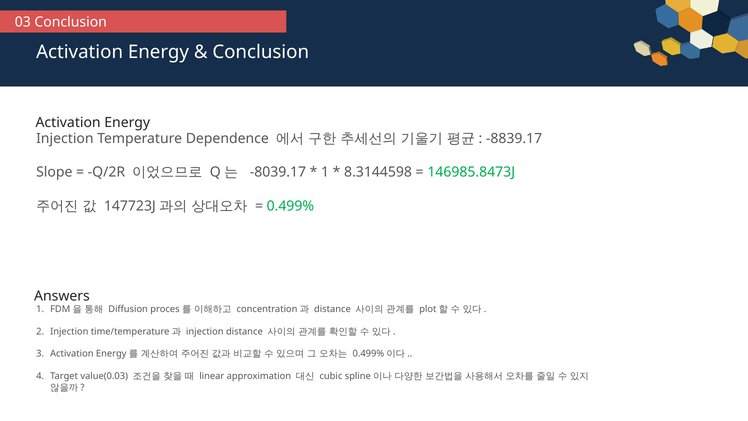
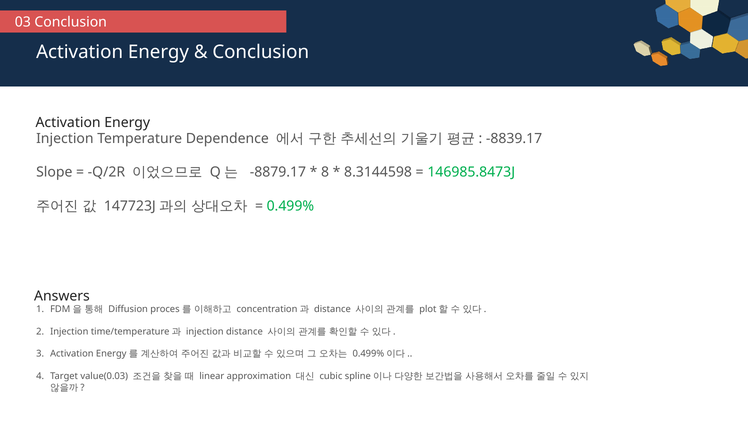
-8039.17: -8039.17 -> -8879.17 (278, 172)
1: 1 -> 8 (325, 172)
